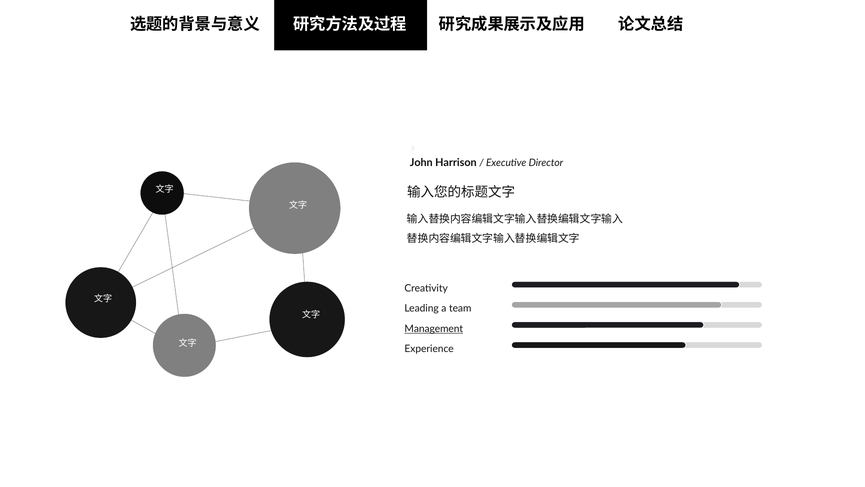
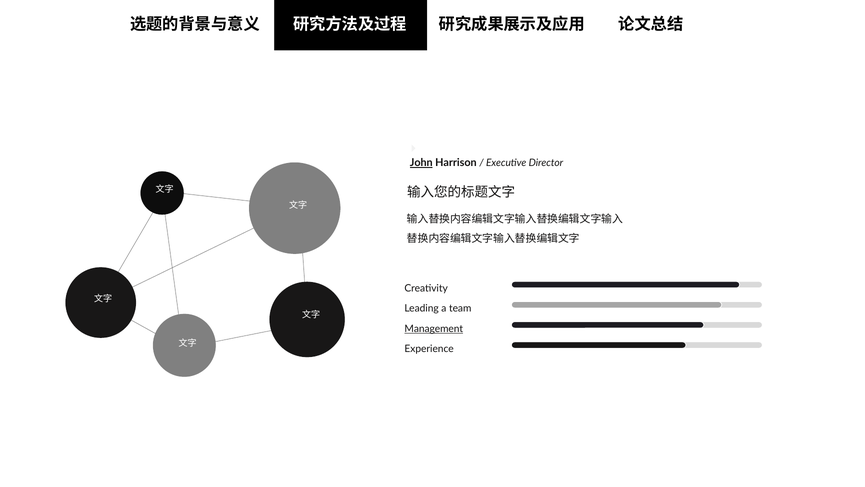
John underline: none -> present (421, 163)
